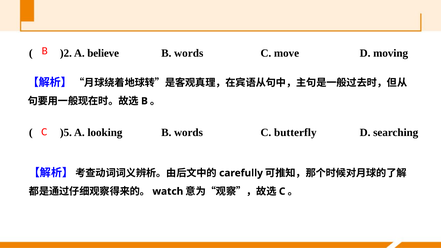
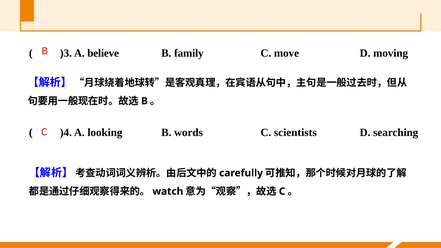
)2: )2 -> )3 (66, 53)
words: words -> family (189, 53)
)5: )5 -> )4 (66, 132)
butterfly: butterfly -> scientists (295, 132)
